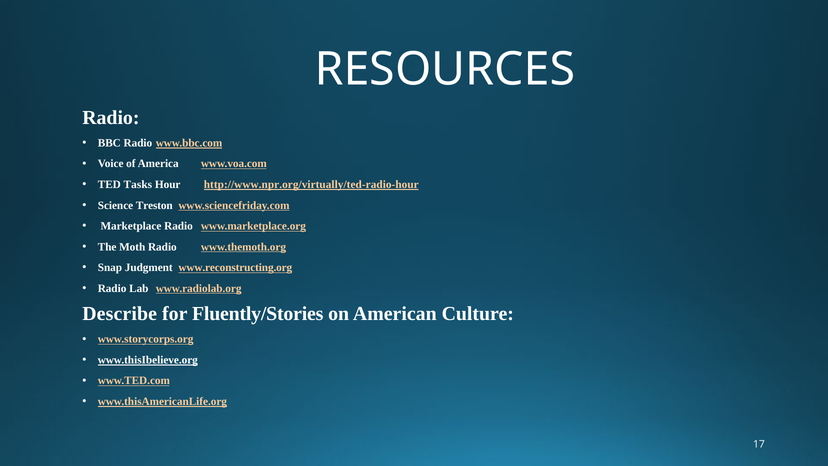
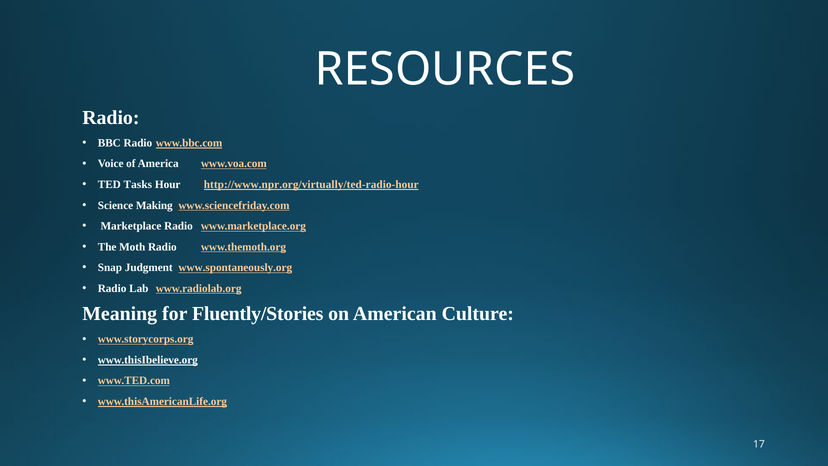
Treston: Treston -> Making (154, 205)
www.reconstructing.org: www.reconstructing.org -> www.spontaneously.org (235, 267)
Describe: Describe -> Meaning (120, 314)
